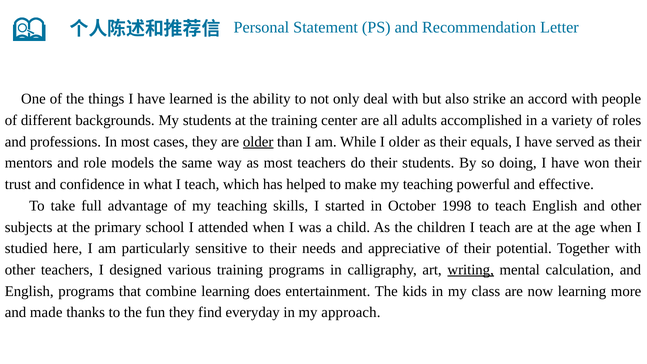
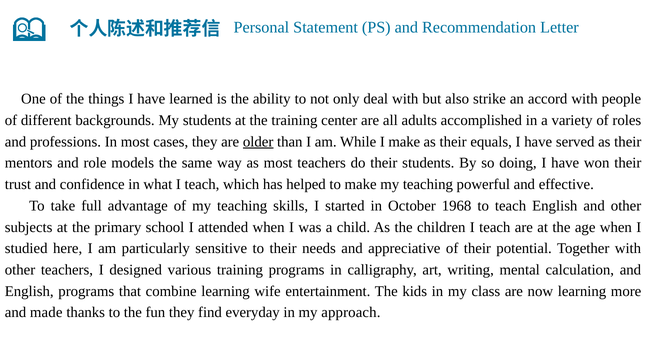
I older: older -> make (404, 142)
1998: 1998 -> 1968 (457, 206)
writing underline: present -> none (471, 270)
does: does -> wife (268, 291)
